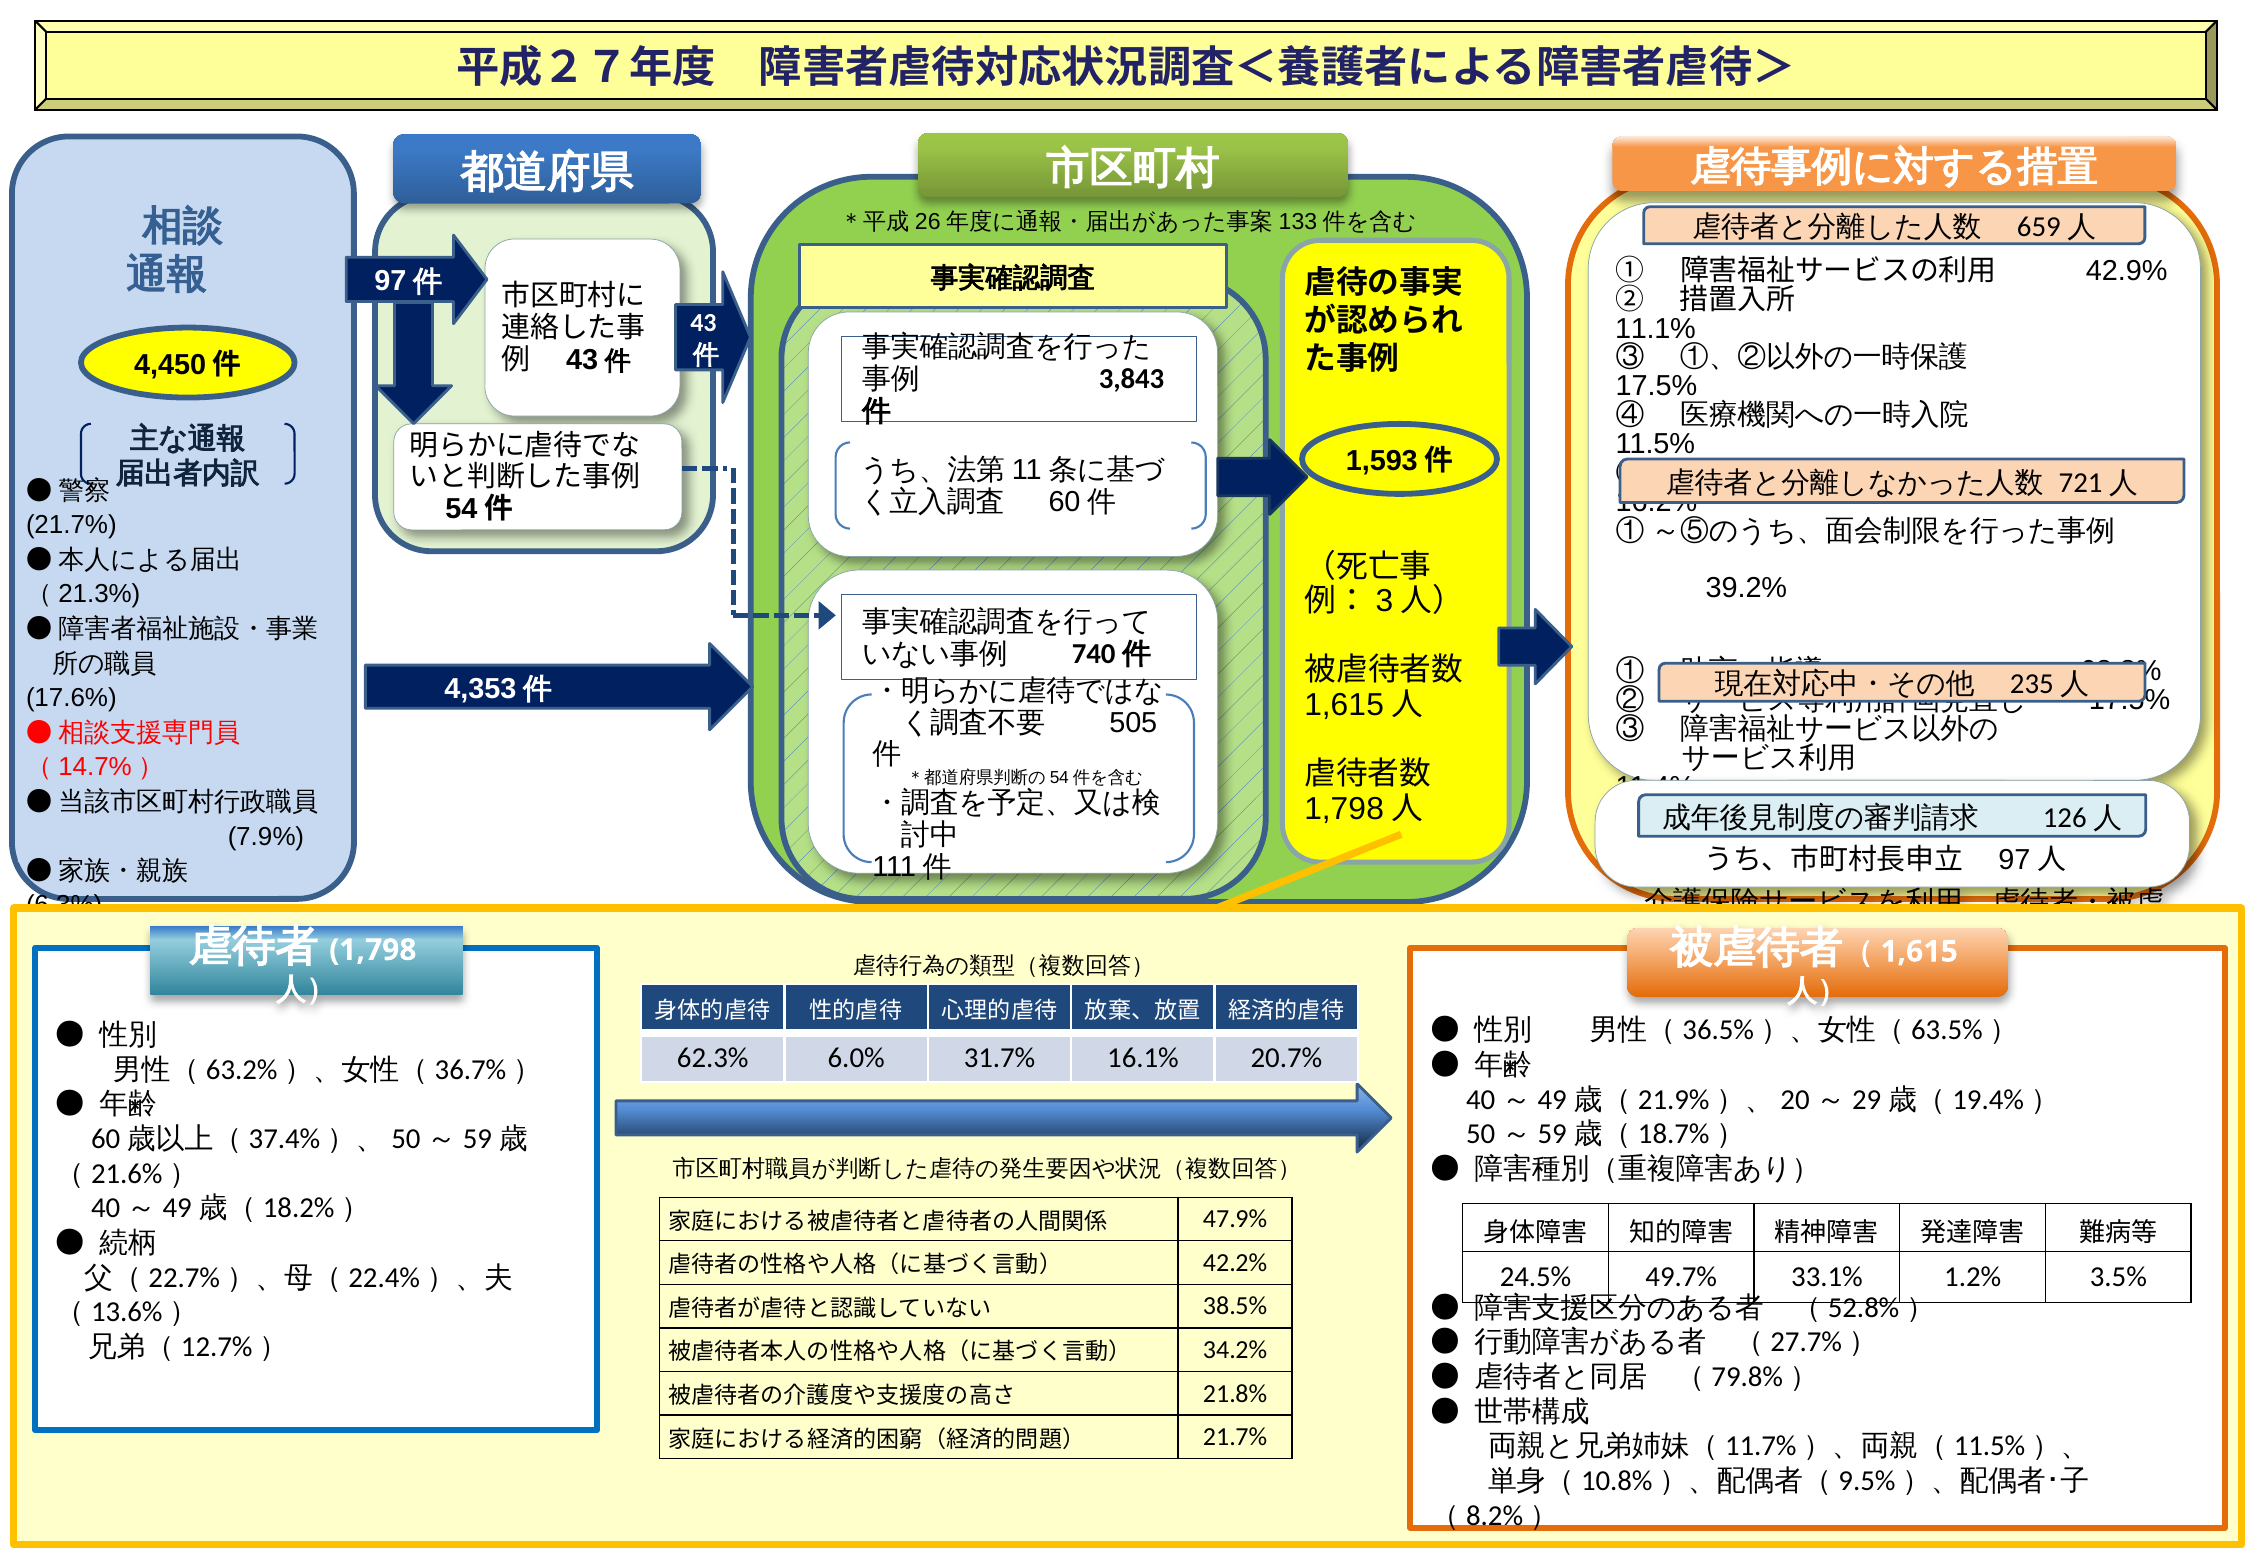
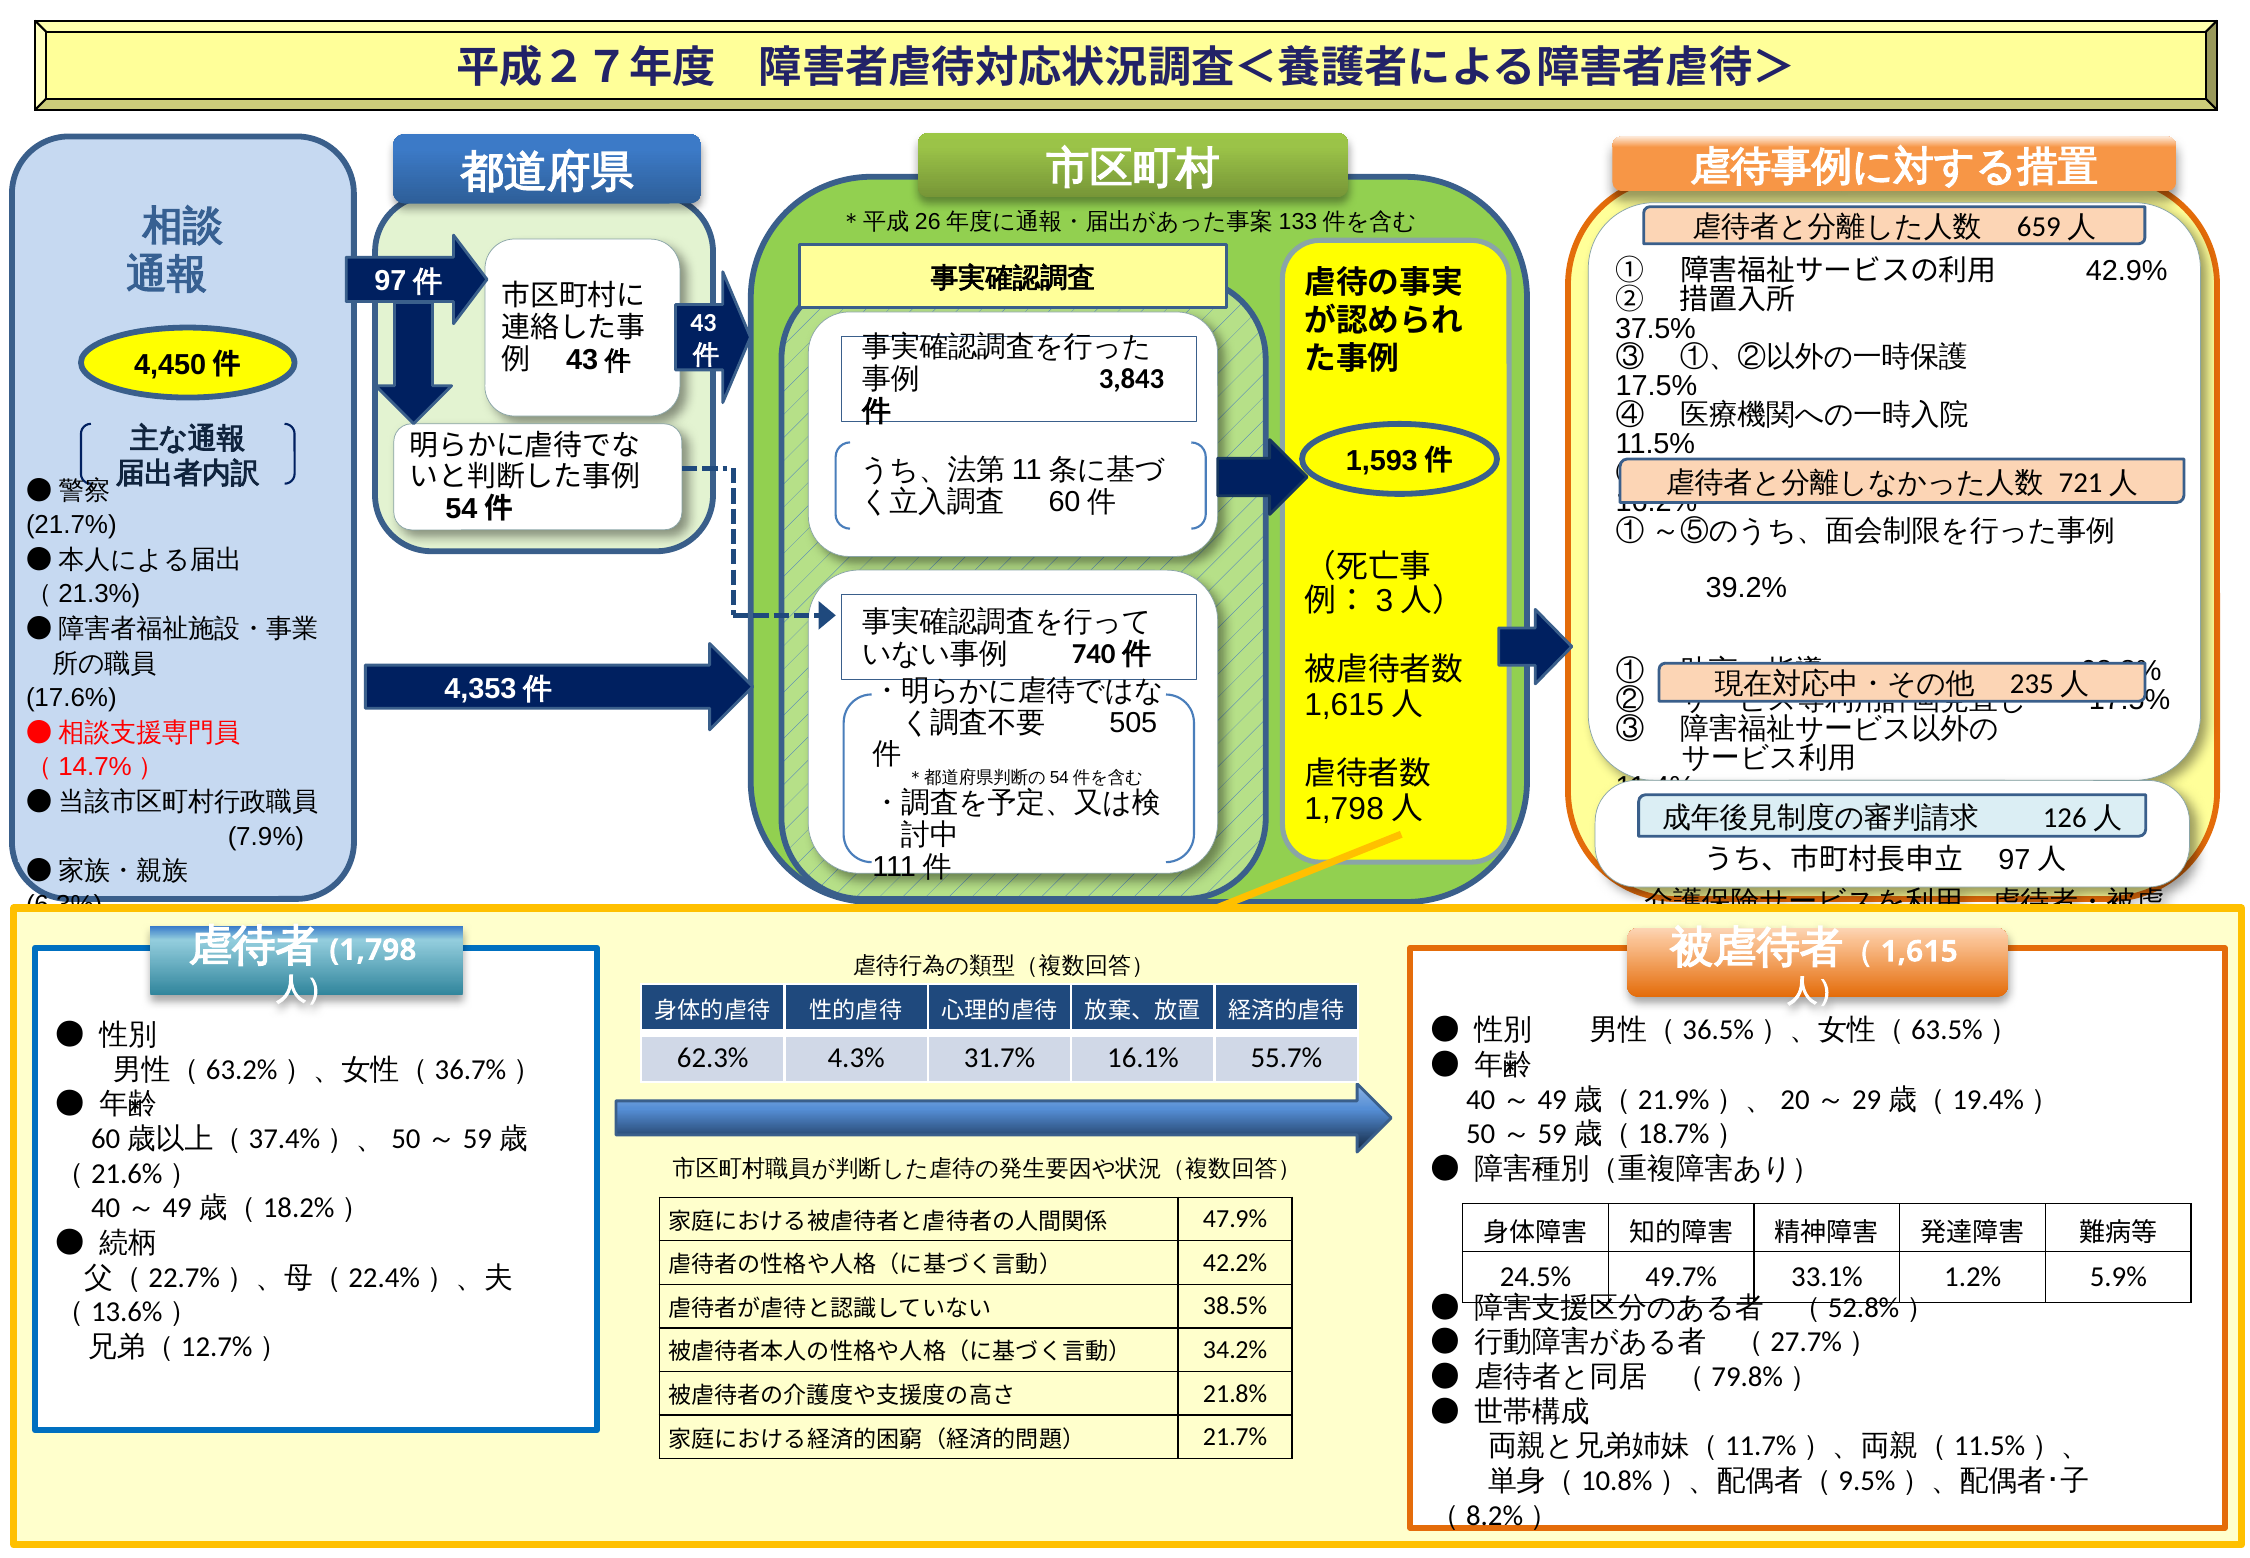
11.1%: 11.1% -> 37.5% (1656, 328)
6.0%: 6.0% -> 4.3% (856, 1058)
20.7%: 20.7% -> 55.7% (1286, 1058)
3.5%: 3.5% -> 5.9% (2118, 1277)
